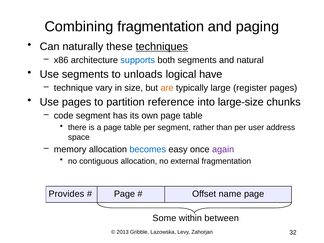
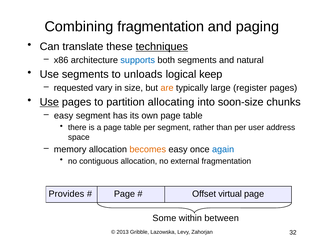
naturally: naturally -> translate (83, 47)
have: have -> keep (211, 74)
technique: technique -> requested (73, 88)
Use underline: none -> present (49, 102)
reference: reference -> allocating (171, 102)
large-size: large-size -> soon-size (241, 102)
code: code -> easy (64, 116)
becomes colour: blue -> orange (148, 149)
again colour: purple -> blue (223, 149)
name: name -> virtual (230, 194)
